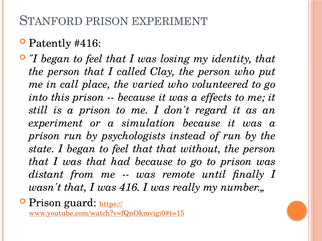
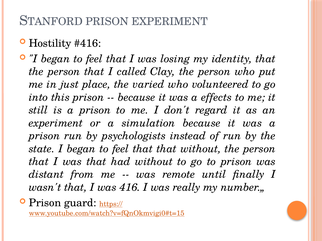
Patently: Patently -> Hostility (50, 43)
call: call -> just (70, 85)
had because: because -> without (154, 162)
